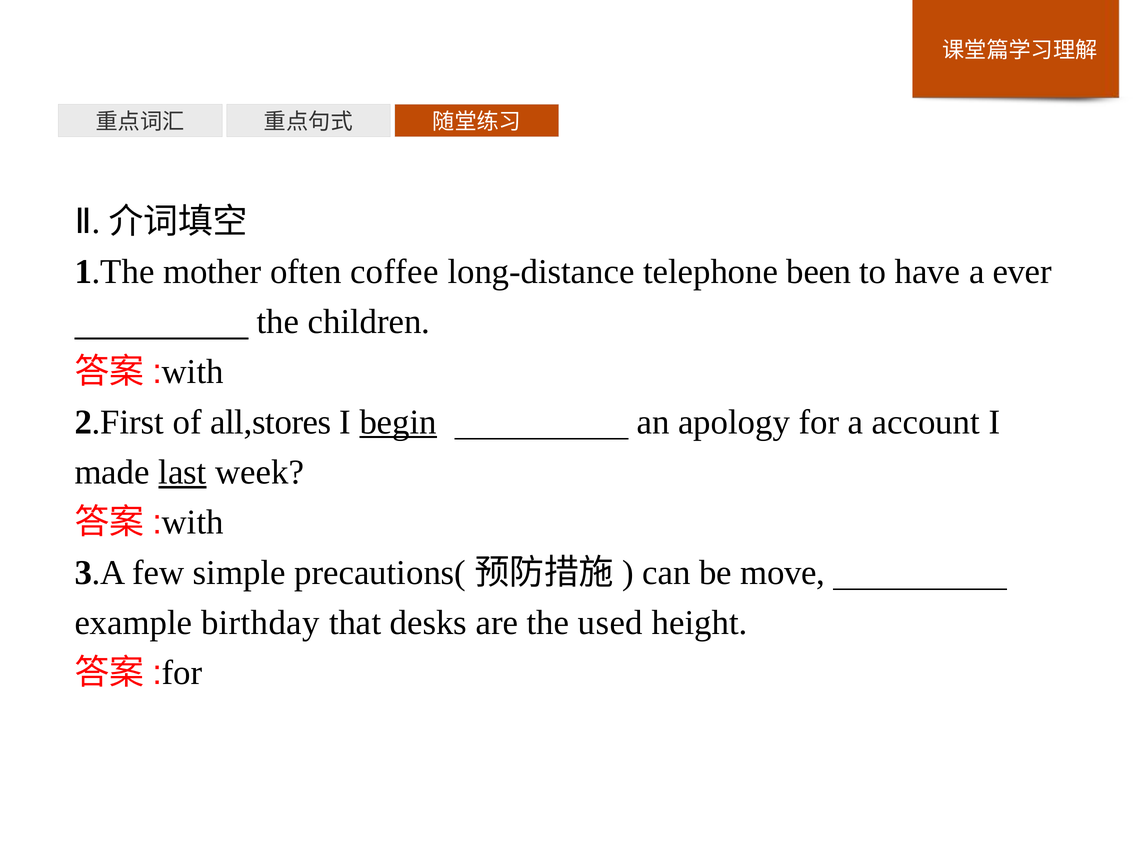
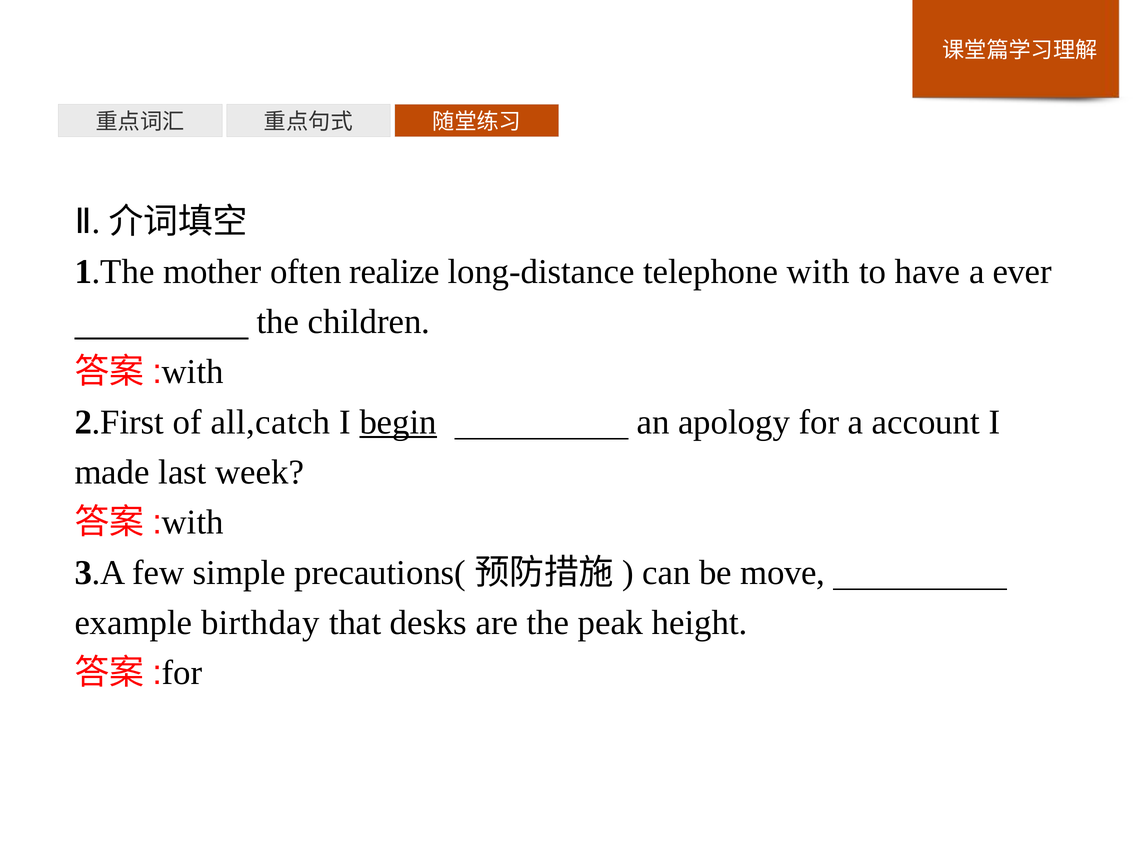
coffee: coffee -> realize (395, 272)
been: been -> with (818, 272)
all,stores: all,stores -> all,catch (270, 422)
last underline: present -> none (183, 472)
used: used -> peak (611, 623)
